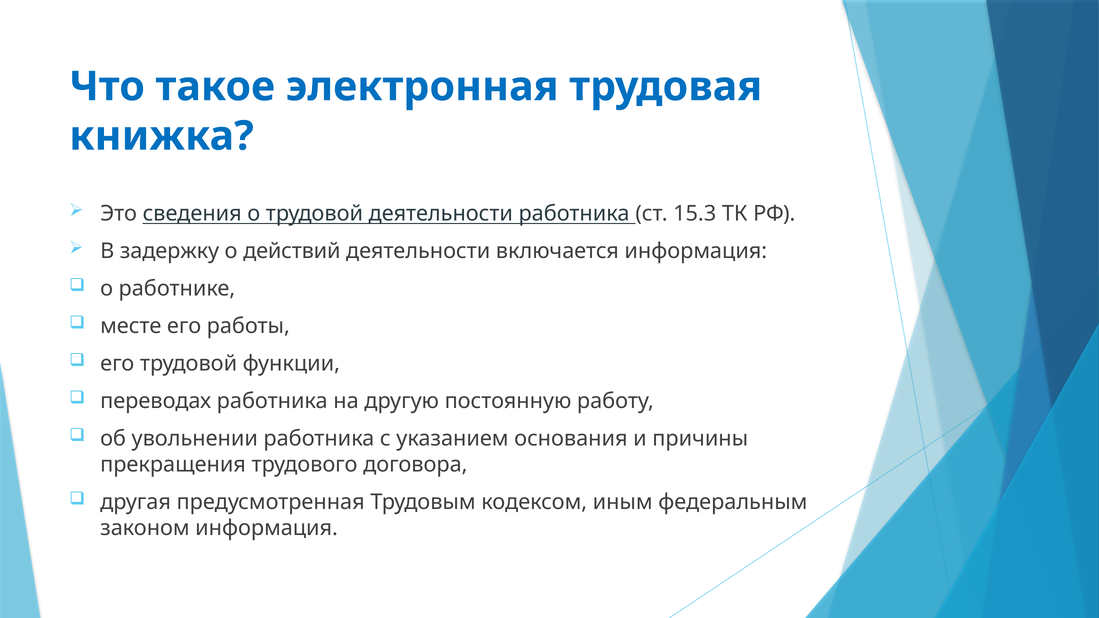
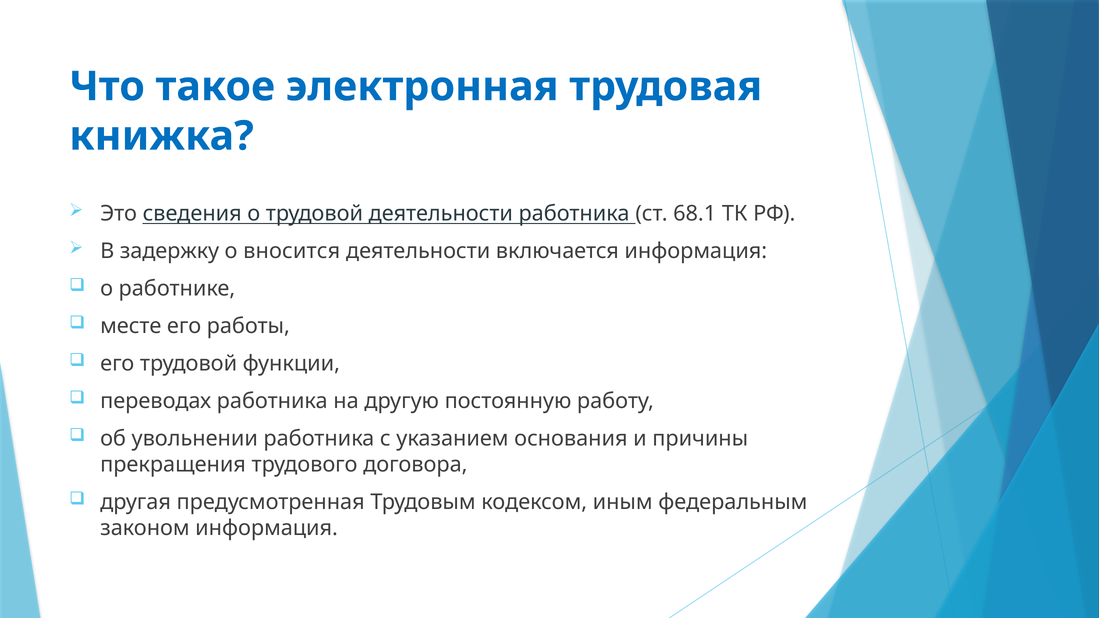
15.3: 15.3 -> 68.1 (695, 213)
действий: действий -> вносится (292, 251)
